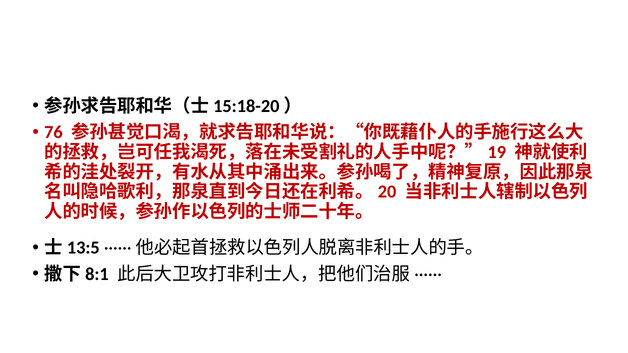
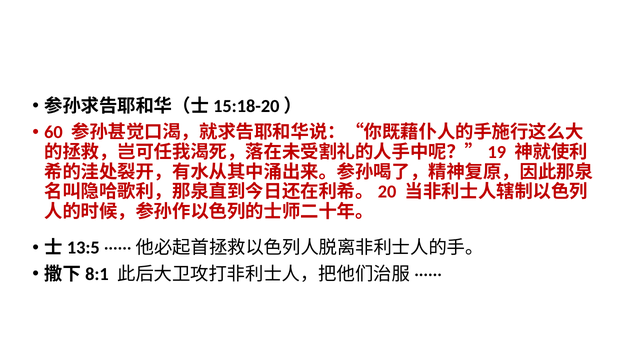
76: 76 -> 60 (53, 133)
